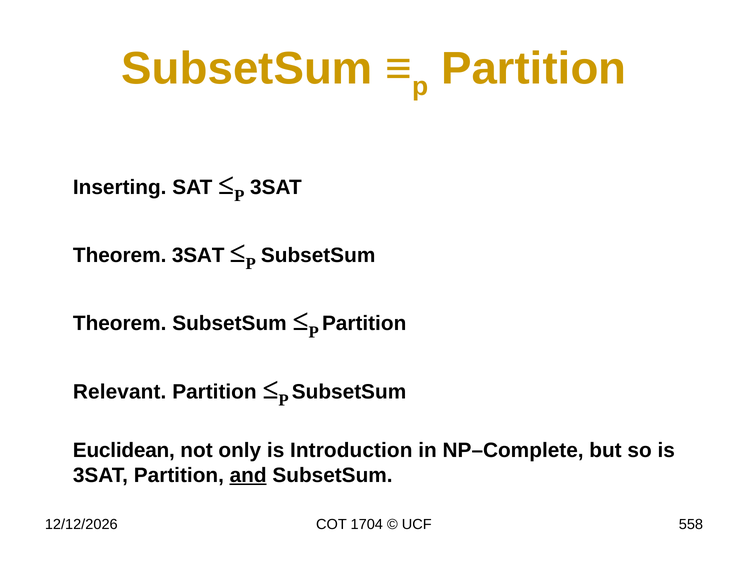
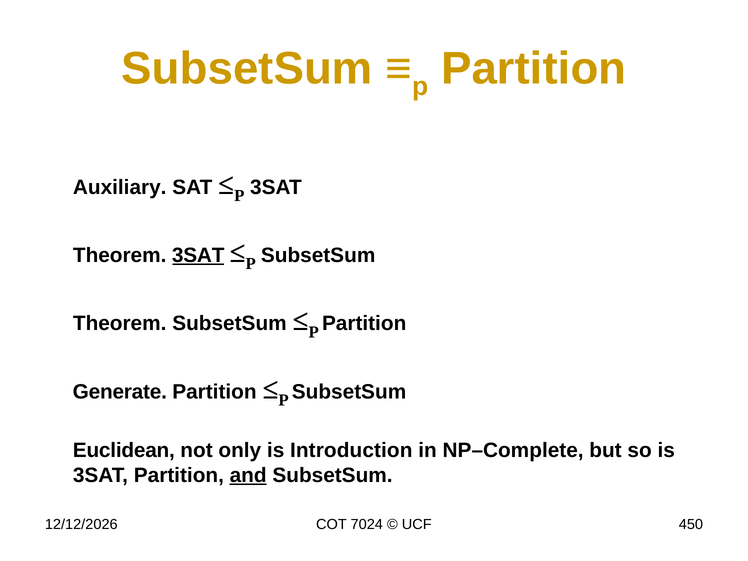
Inserting: Inserting -> Auxiliary (120, 187)
3SAT underline: none -> present (198, 255)
Relevant: Relevant -> Generate (120, 392)
1704: 1704 -> 7024 (367, 524)
558: 558 -> 450 (691, 524)
